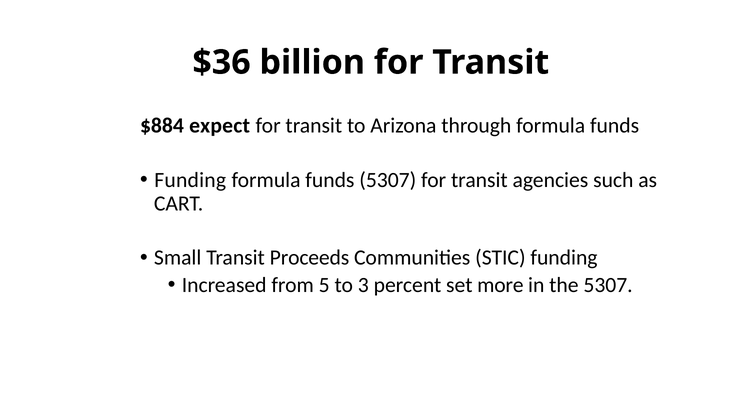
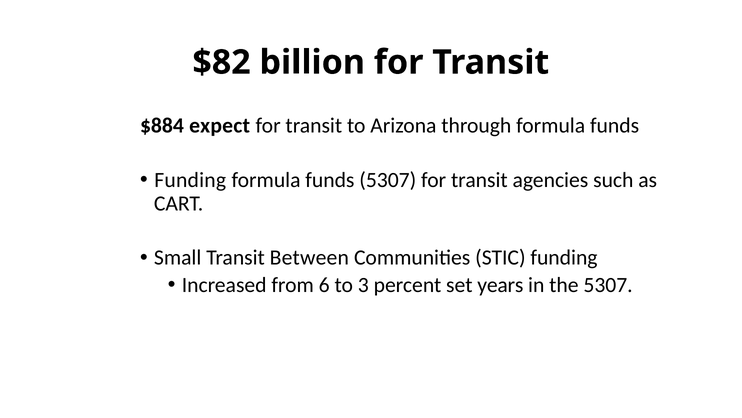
$36: $36 -> $82 (222, 62)
Proceeds: Proceeds -> Between (309, 257)
5: 5 -> 6 (324, 285)
more: more -> years (500, 285)
